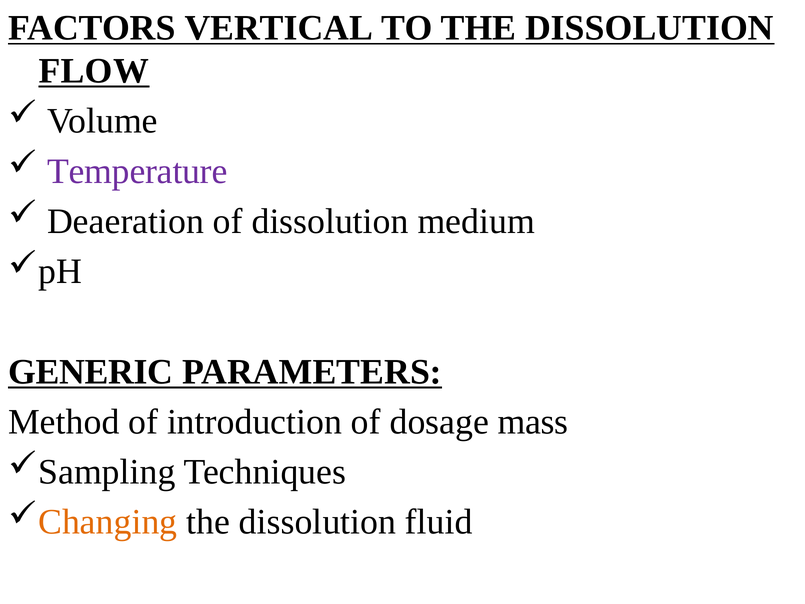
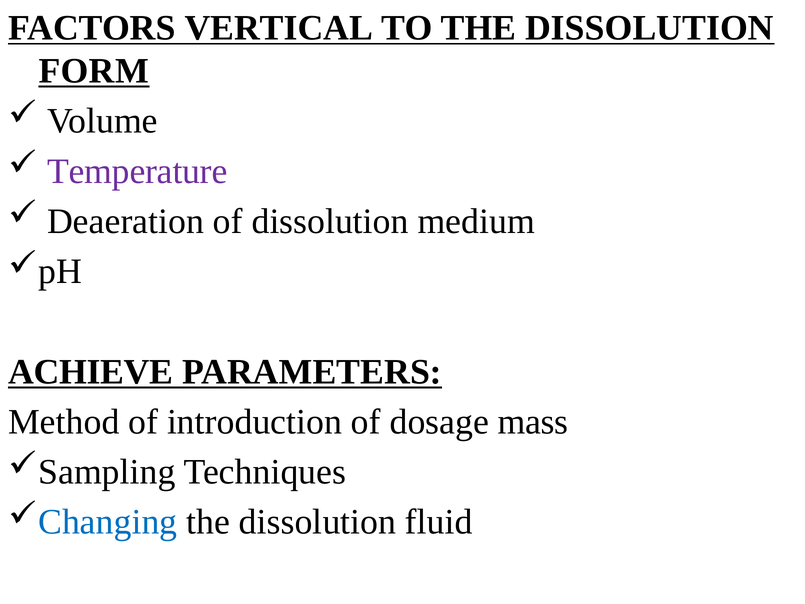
FLOW: FLOW -> FORM (94, 71)
GENERIC: GENERIC -> ACHIEVE (91, 372)
Changing colour: orange -> blue (108, 522)
